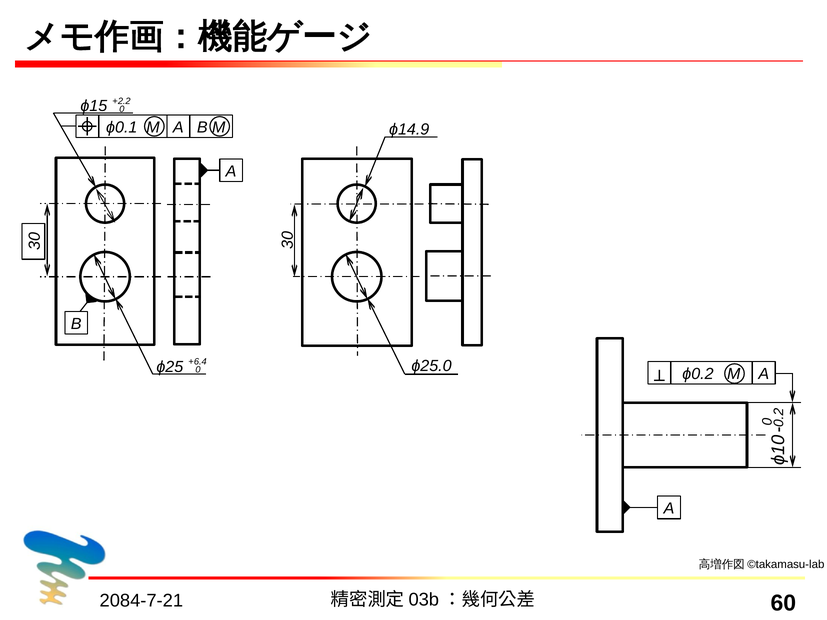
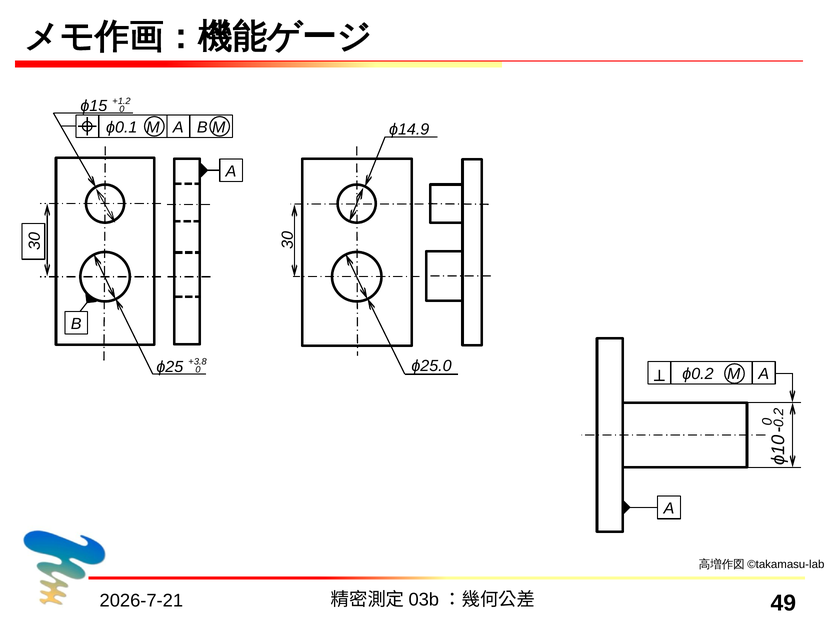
2.2: 2.2 -> 1.2 (124, 101)
6.4: 6.4 -> 3.8 (200, 362)
2084-7-21: 2084-7-21 -> 2026-7-21 (141, 601)
60: 60 -> 49 (783, 603)
